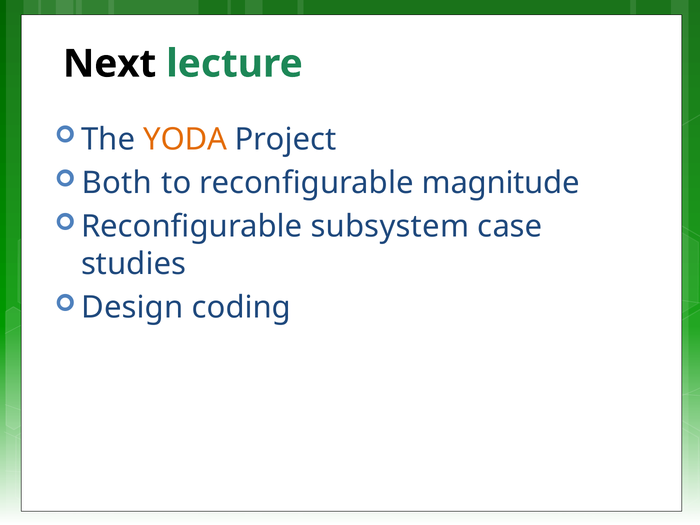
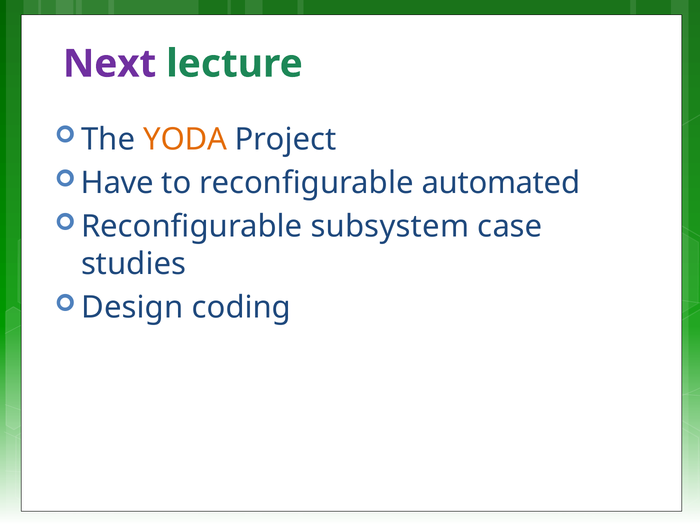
Next colour: black -> purple (110, 64)
Both: Both -> Have (117, 183)
magnitude: magnitude -> automated (501, 183)
